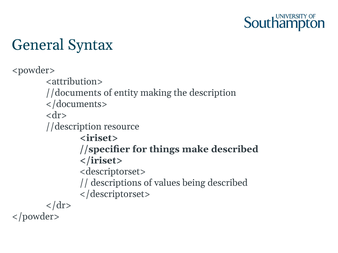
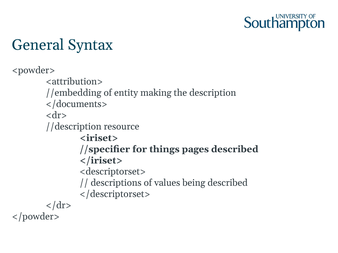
//documents: //documents -> //embedding (74, 93)
make: make -> pages (195, 149)
